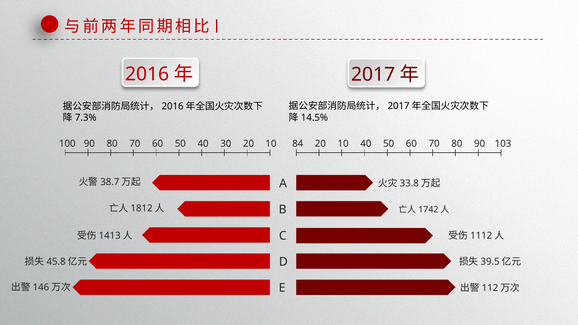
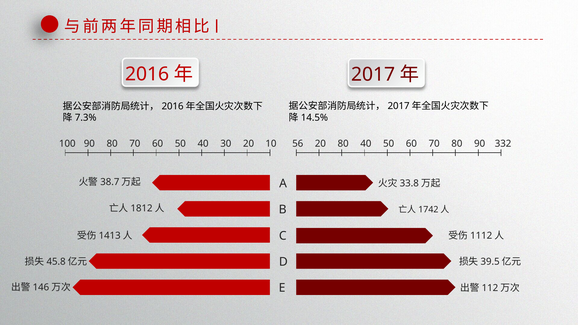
84: 84 -> 56 (298, 144)
20 10: 10 -> 80 (343, 144)
103: 103 -> 332 (503, 144)
